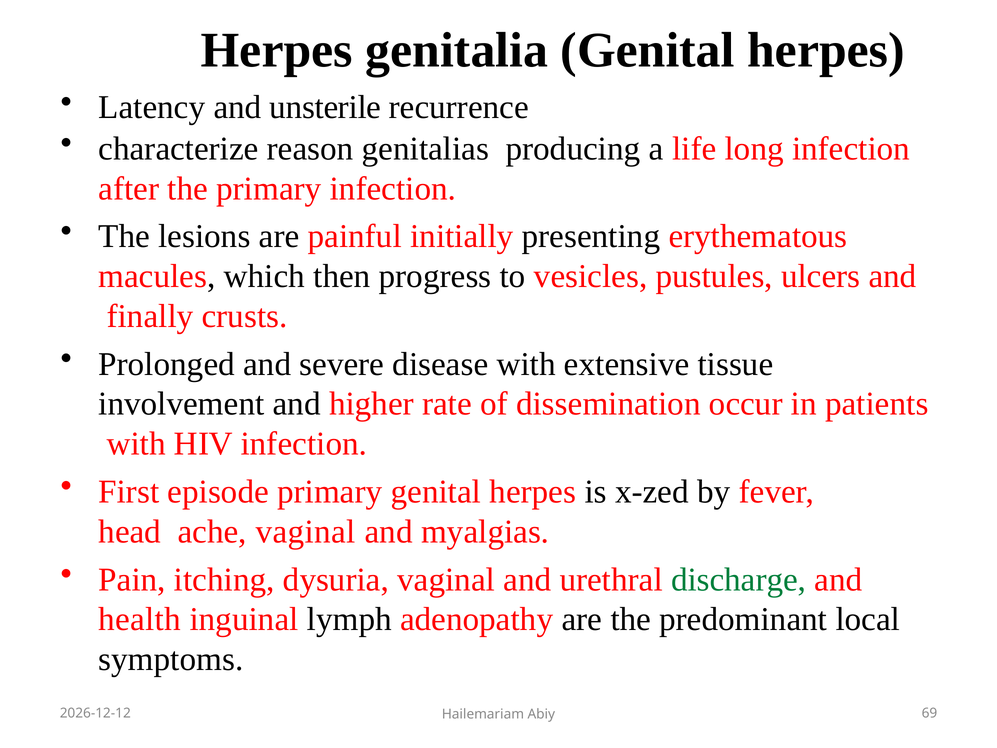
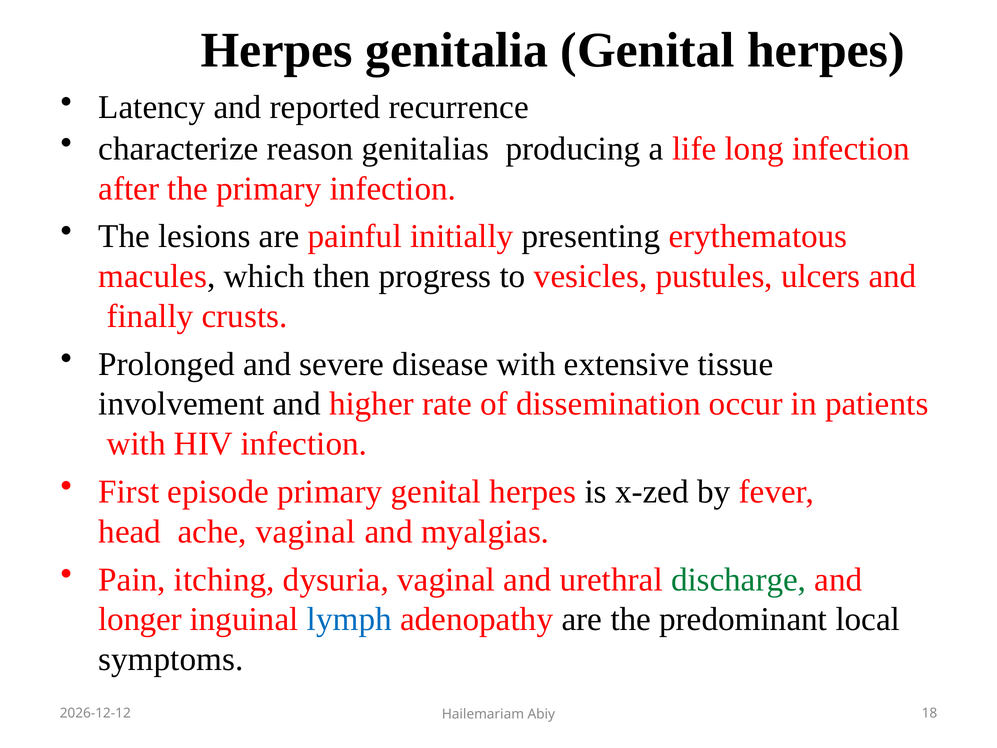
unsterile: unsterile -> reported (325, 107)
health: health -> longer (140, 619)
lymph colour: black -> blue (349, 619)
69: 69 -> 18 (930, 713)
